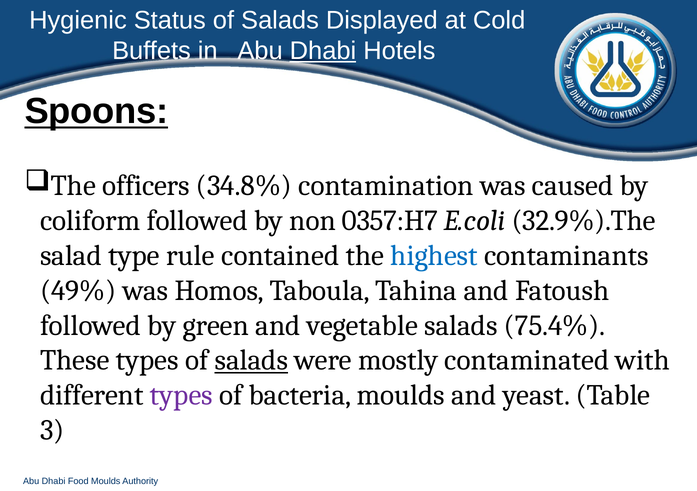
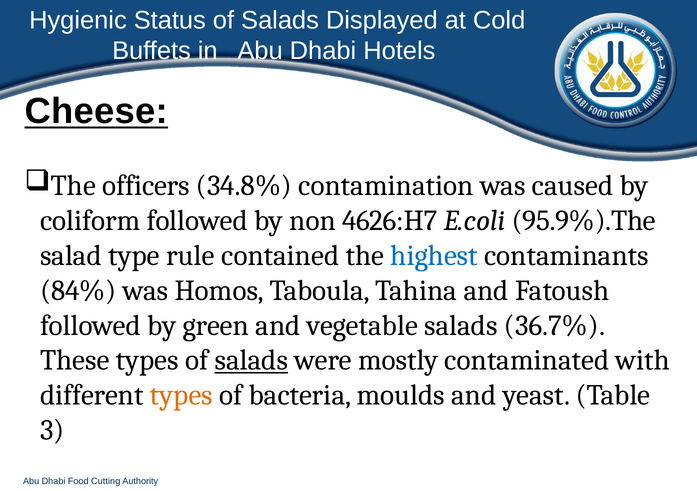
Dhabi underline: present -> none (323, 51)
Spoons: Spoons -> Cheese (96, 112)
0357:H7: 0357:H7 -> 4626:H7 (390, 221)
32.9%).The: 32.9%).The -> 95.9%).The (584, 221)
49%: 49% -> 84% (78, 291)
75.4%: 75.4% -> 36.7% (554, 326)
types colour: purple -> orange (181, 396)
Food Moulds: Moulds -> Cutting (106, 482)
